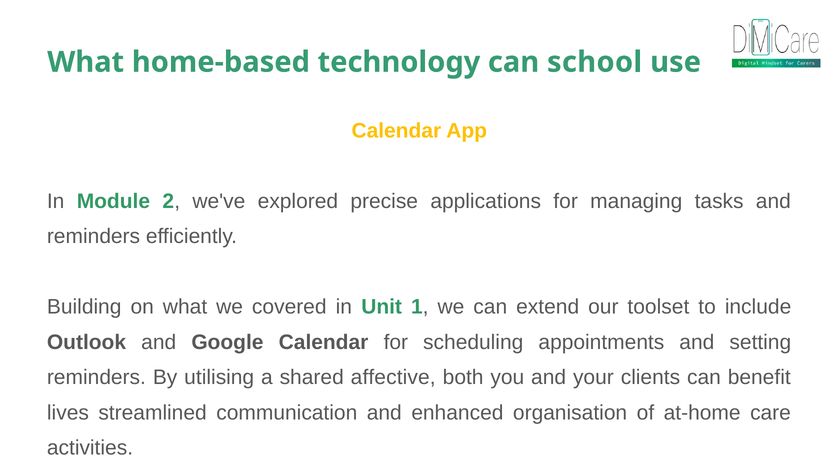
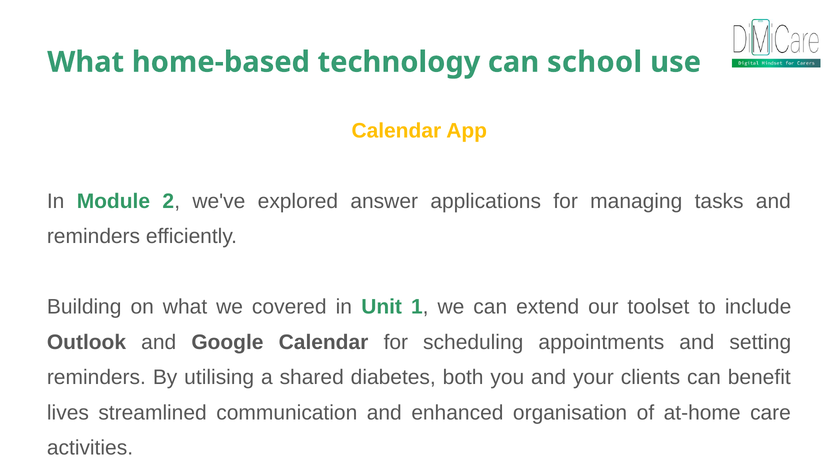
precise: precise -> answer (384, 201)
affective: affective -> diabetes (393, 377)
